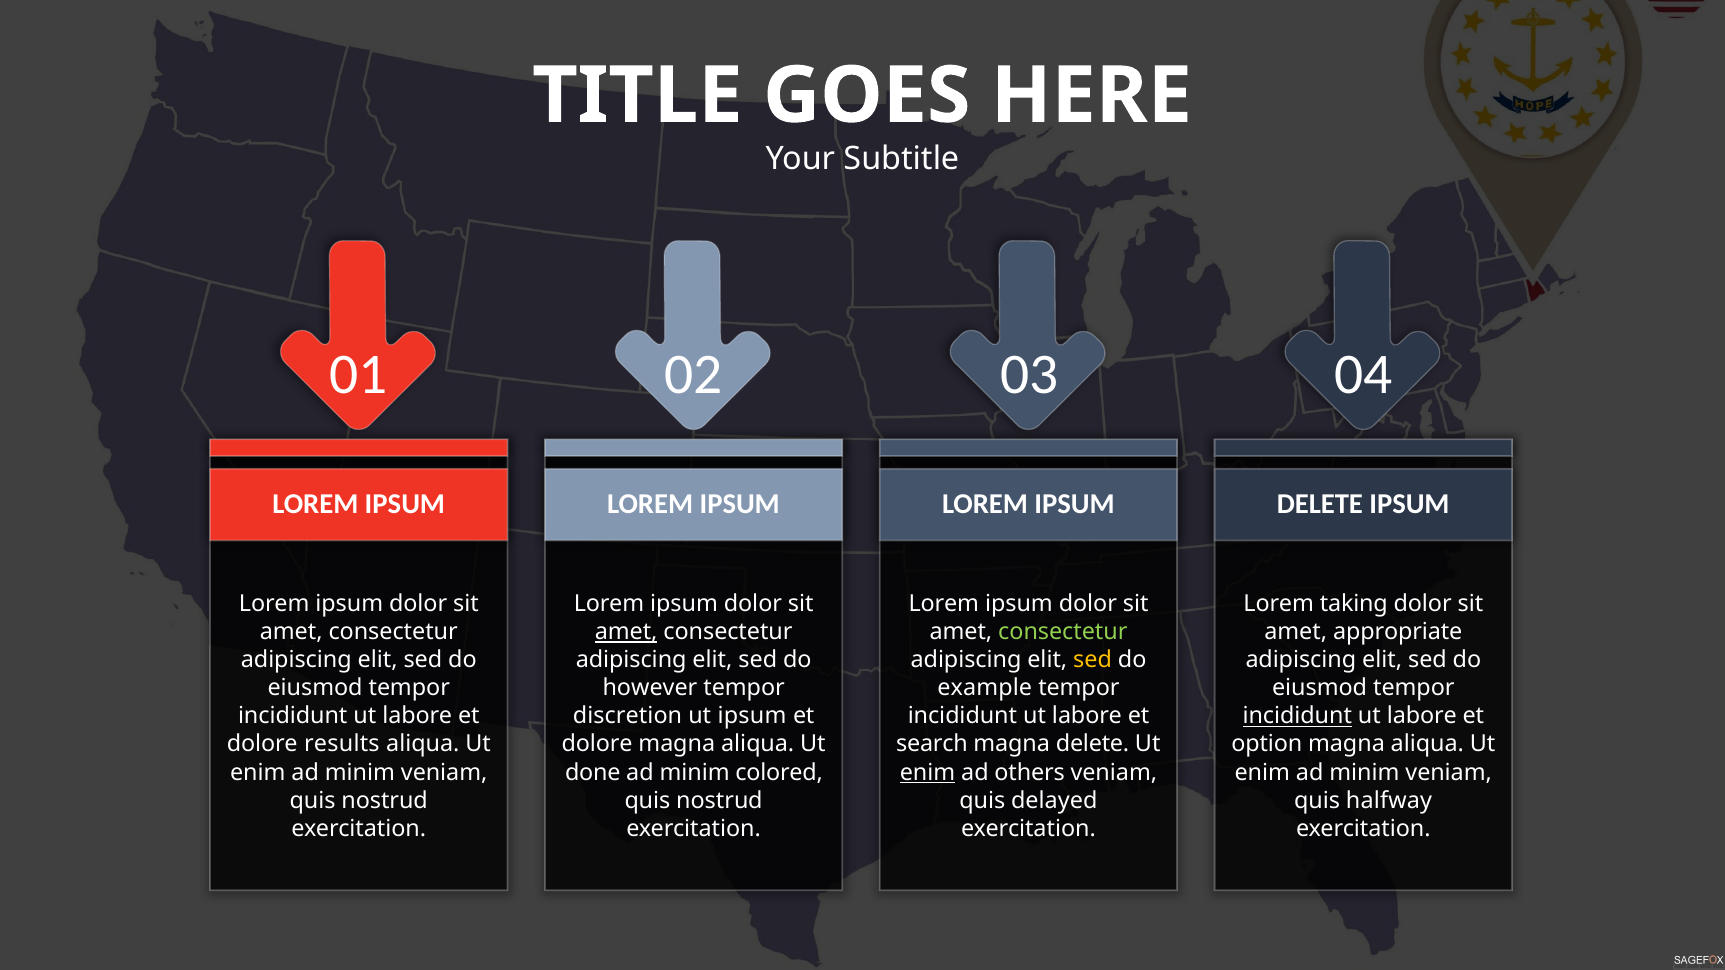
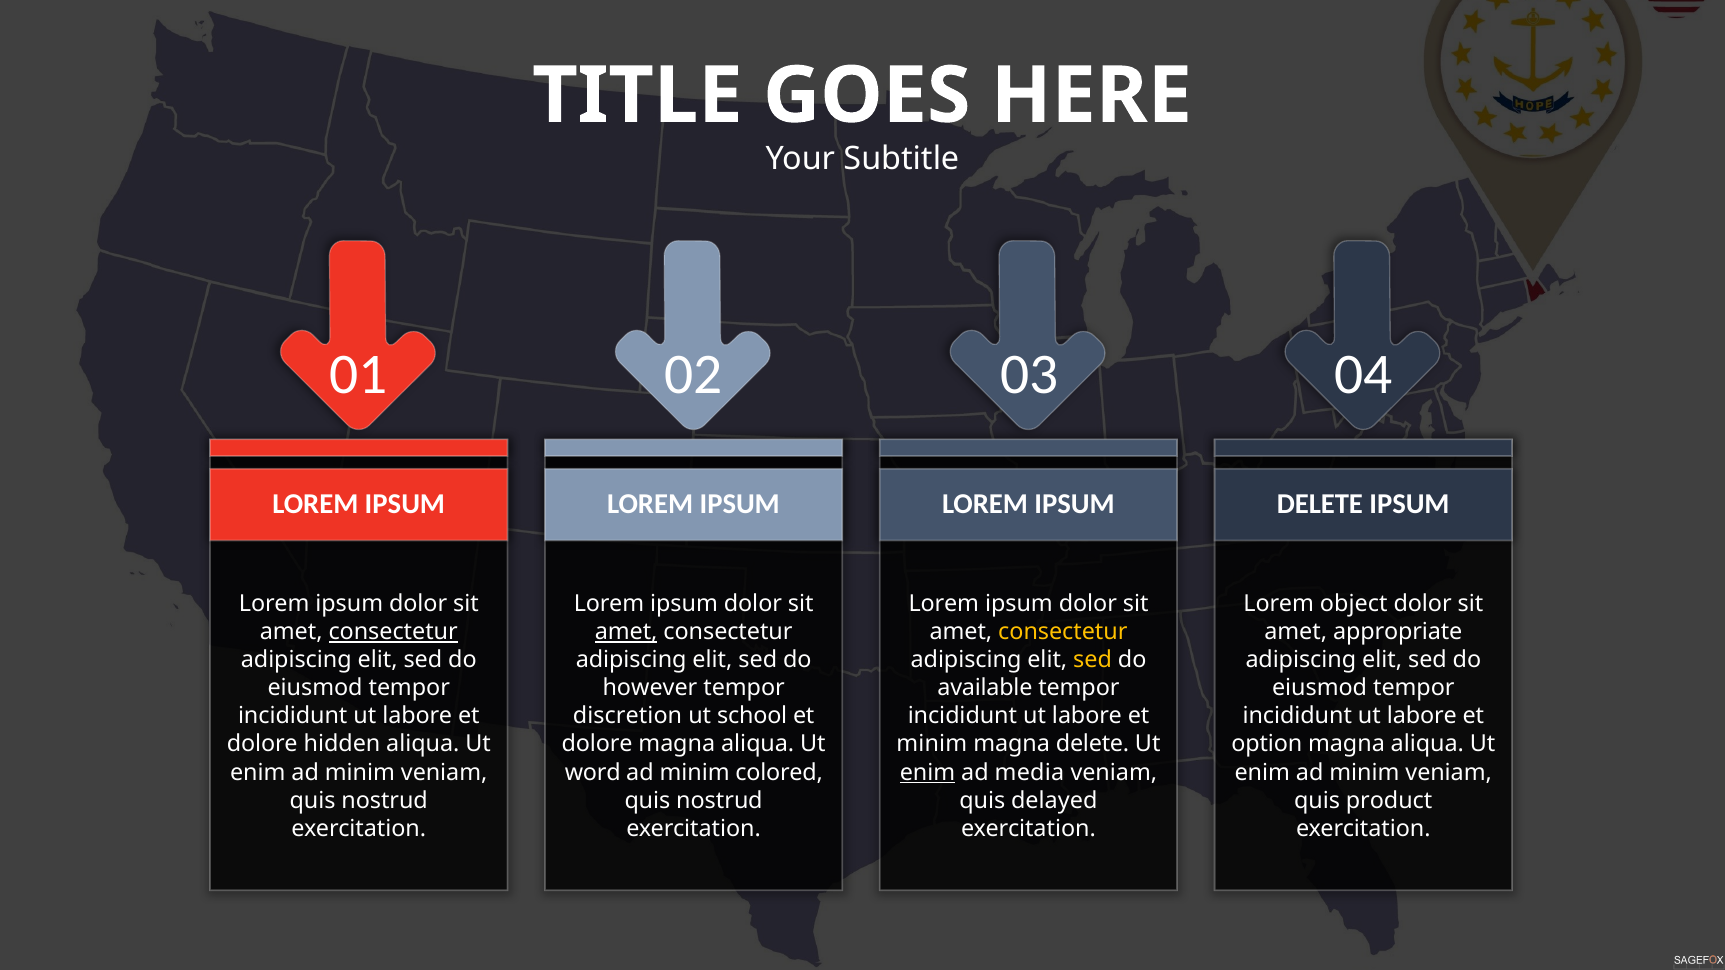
taking: taking -> object (1354, 604)
consectetur underline: none -> present (393, 632)
consectetur colour: light green -> yellow (1063, 632)
example: example -> available (985, 688)
ut ipsum: ipsum -> school (752, 716)
incididunt underline: present -> none (1297, 716)
results: results -> hidden (342, 744)
search: search -> minim (932, 744)
done: done -> word (593, 773)
others: others -> media (1029, 773)
halfway: halfway -> product (1389, 801)
